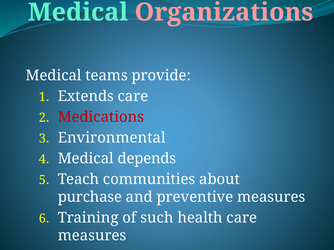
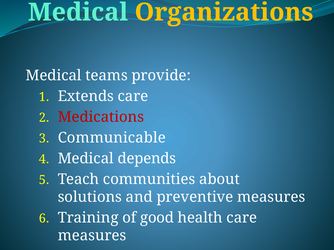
Organizations colour: pink -> yellow (224, 12)
Environmental: Environmental -> Communicable (112, 138)
purchase: purchase -> solutions (90, 197)
such: such -> good (157, 218)
